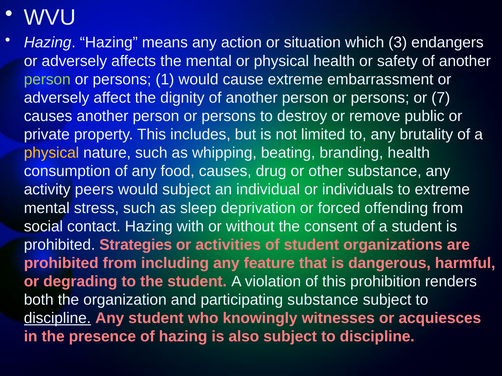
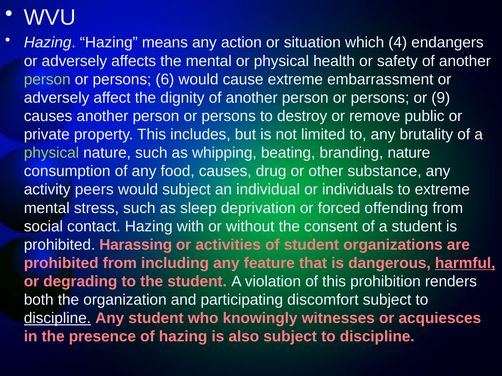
3: 3 -> 4 (398, 43)
1: 1 -> 6 (165, 79)
7: 7 -> 9 (441, 98)
physical colour: yellow -> light green (51, 153)
branding health: health -> nature (409, 153)
Strategies: Strategies -> Harassing (136, 245)
harmful underline: none -> present (465, 263)
participating substance: substance -> discomfort (323, 300)
